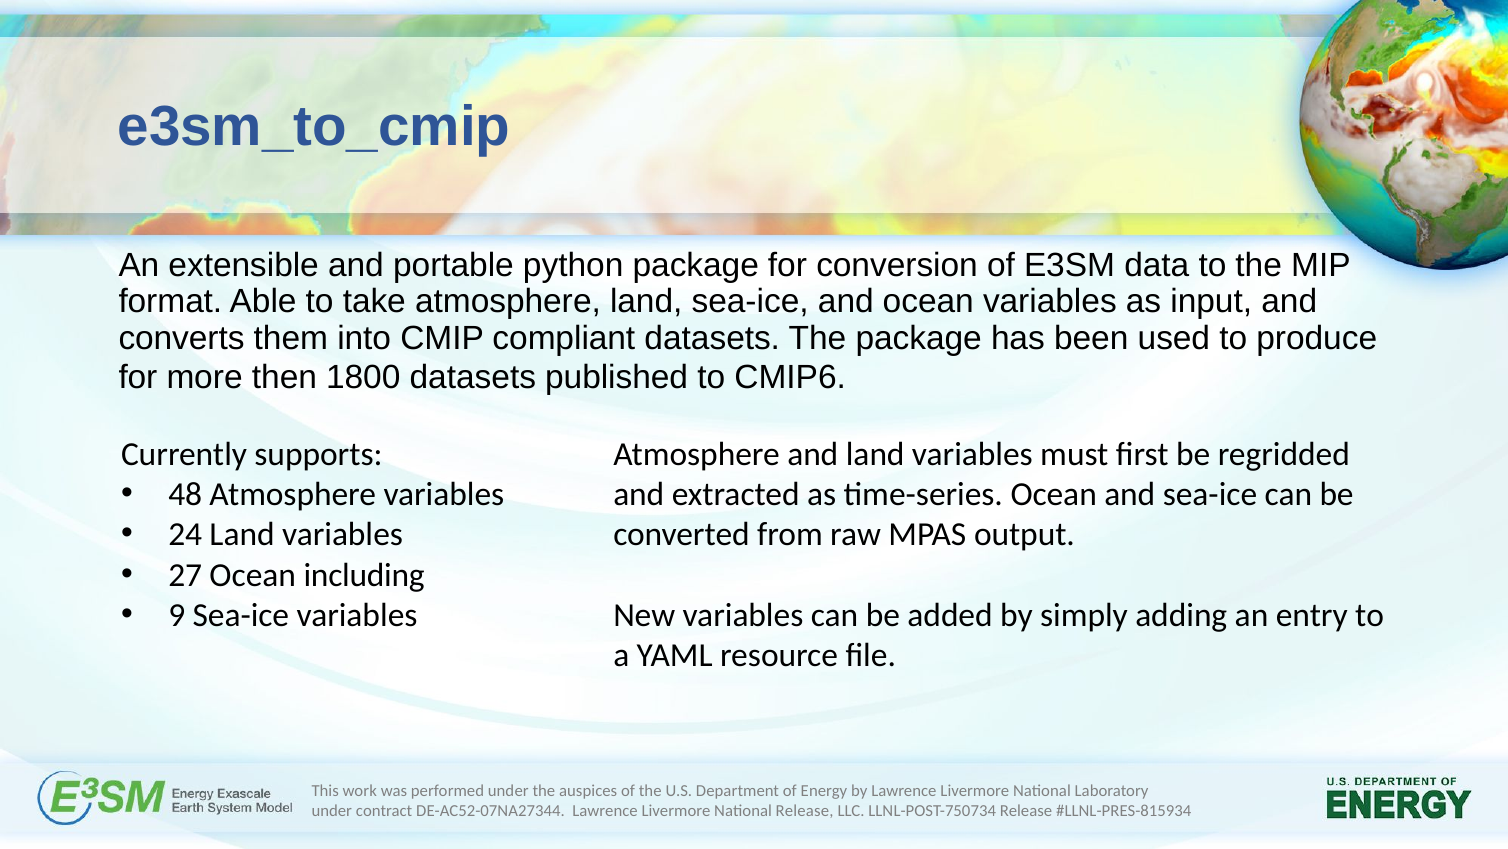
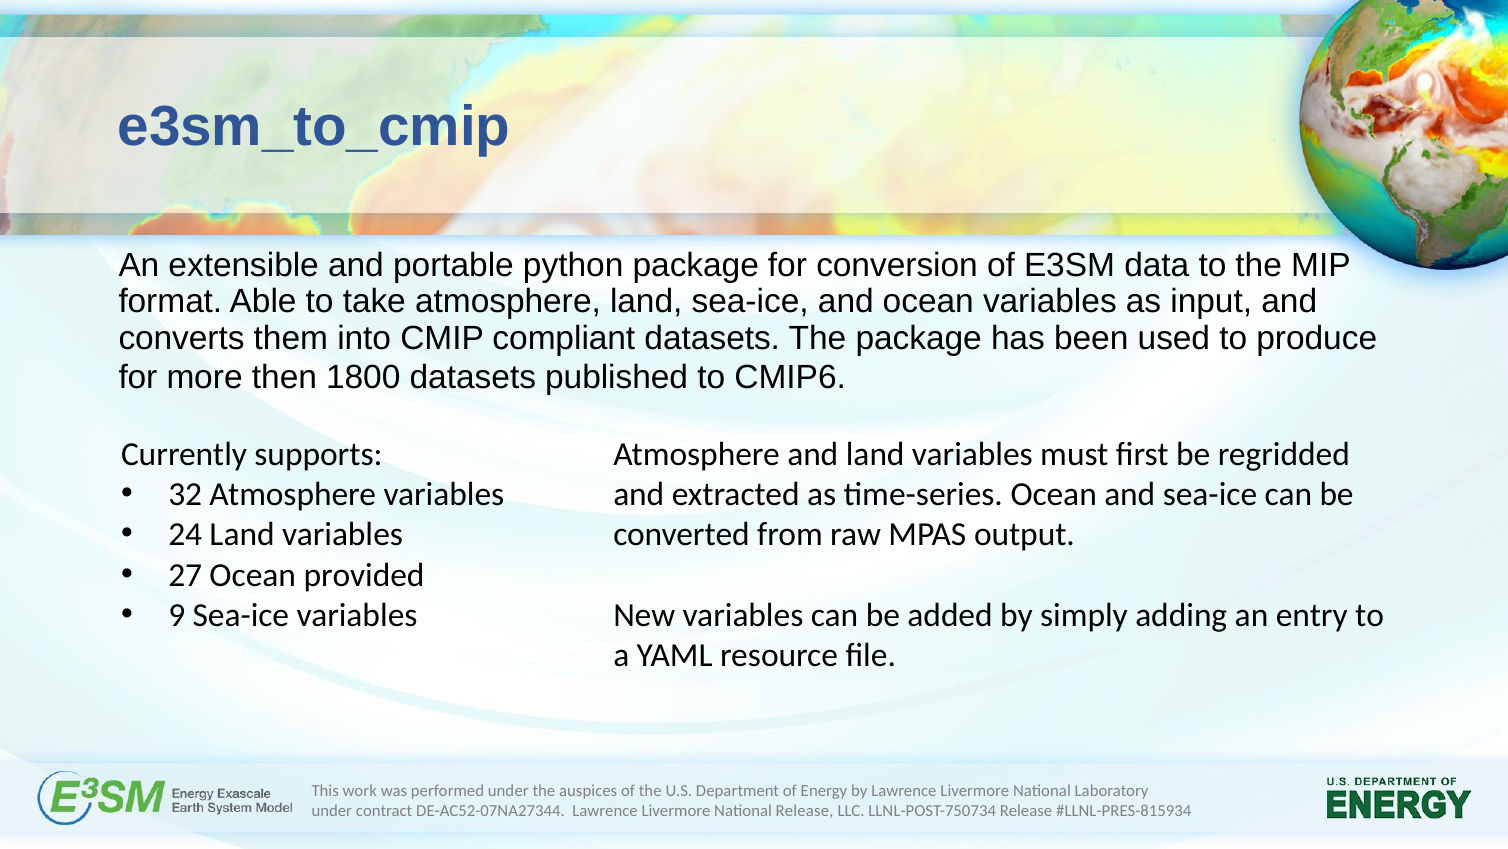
48: 48 -> 32 (185, 494)
including: including -> provided (364, 575)
